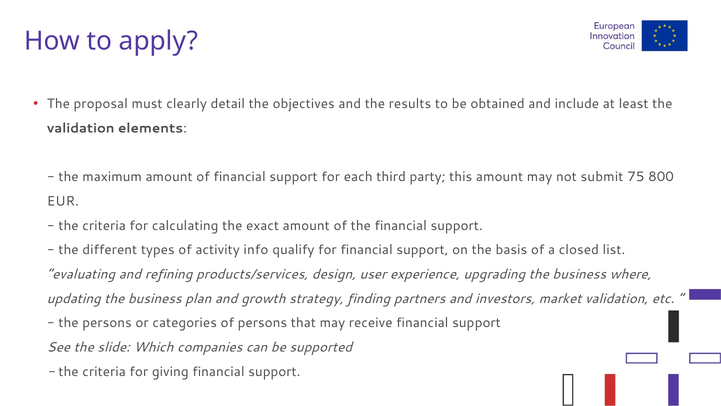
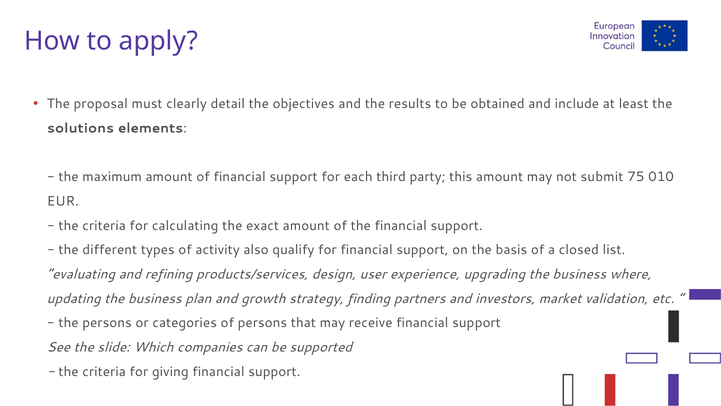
validation: validation -> solutions (81, 128)
800: 800 -> 010 (661, 177)
info: info -> also (256, 250)
